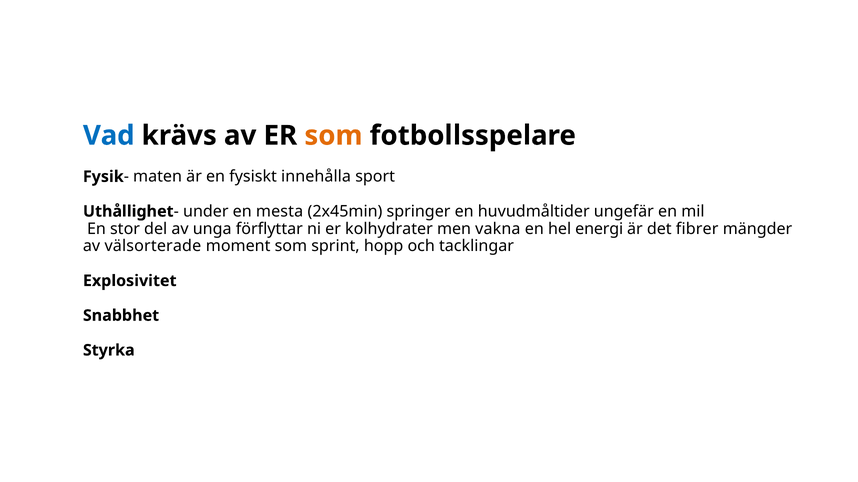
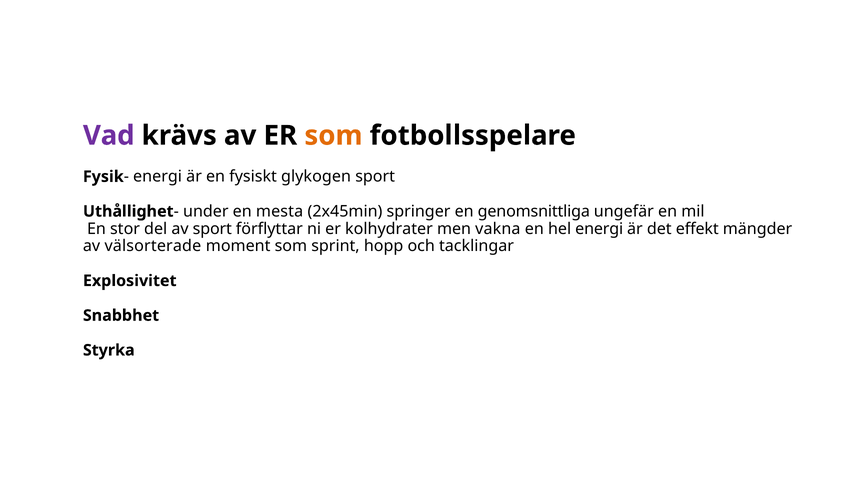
Vad colour: blue -> purple (109, 136)
maten: maten -> energi (158, 177)
innehålla: innehålla -> glykogen (316, 177)
huvudmåltider: huvudmåltider -> genomsnittliga (534, 212)
av unga: unga -> sport (212, 229)
fibrer: fibrer -> effekt (697, 229)
